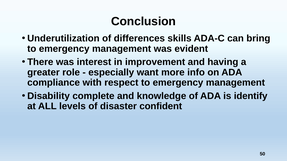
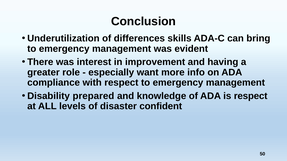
complete: complete -> prepared (93, 96)
is identify: identify -> respect (251, 96)
